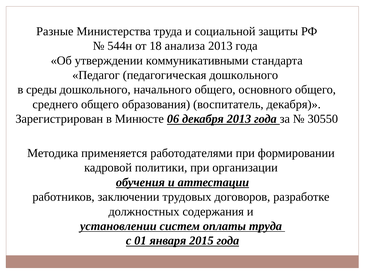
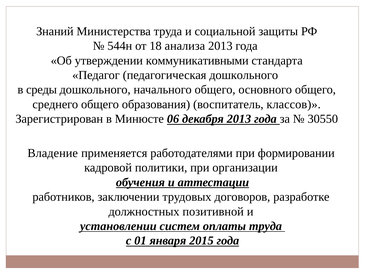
Разные: Разные -> Знаний (55, 31)
воспитатель декабря: декабря -> классов (294, 104)
Методика: Методика -> Владение (53, 153)
содержания: содержания -> позитивной (213, 211)
